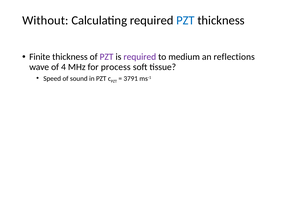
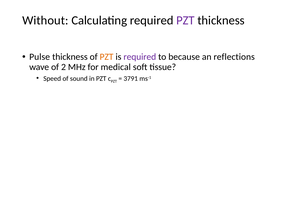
PZT colour: blue -> purple (185, 20)
Finite: Finite -> Pulse (40, 57)
PZT colour: purple -> orange (107, 57)
medium: medium -> because (184, 57)
4: 4 -> 2 (63, 67)
process: process -> medical (116, 67)
